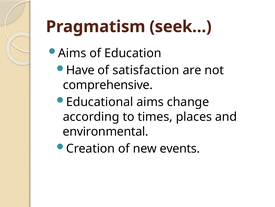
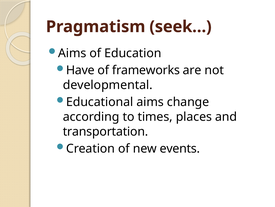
satisfaction: satisfaction -> frameworks (146, 70)
comprehensive: comprehensive -> developmental (108, 85)
environmental: environmental -> transportation (106, 131)
